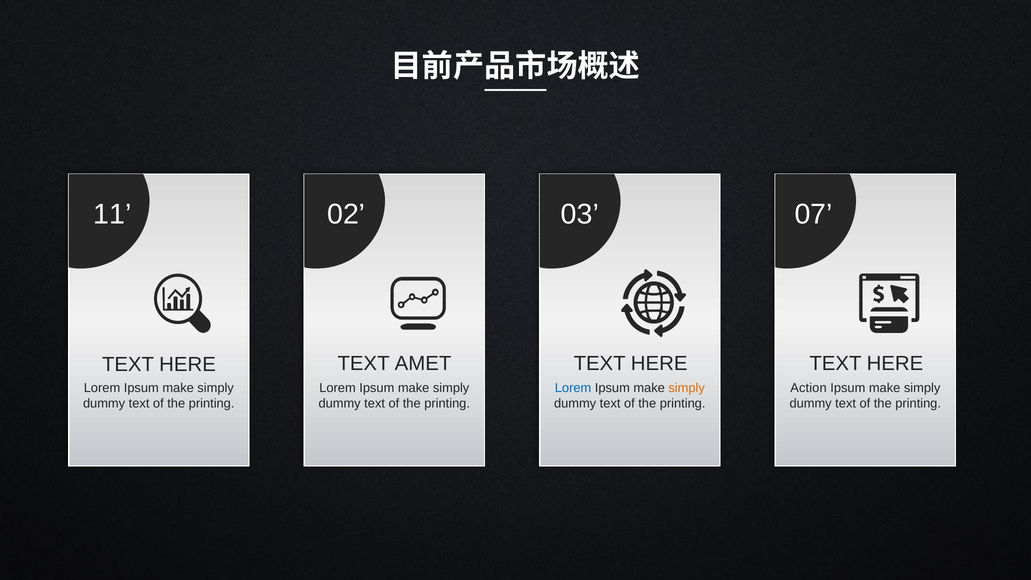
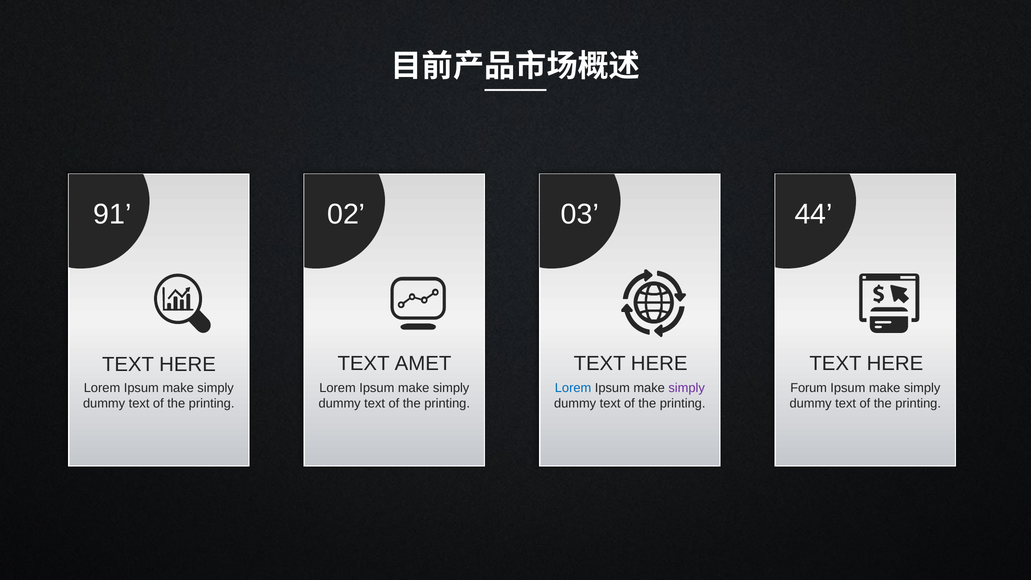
11: 11 -> 91 (113, 214)
07: 07 -> 44 (814, 214)
simply colour: orange -> purple (687, 388)
Action: Action -> Forum (809, 388)
